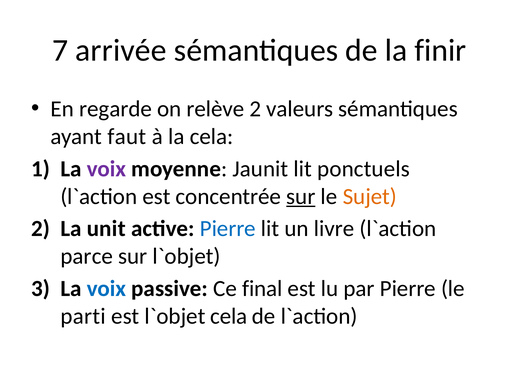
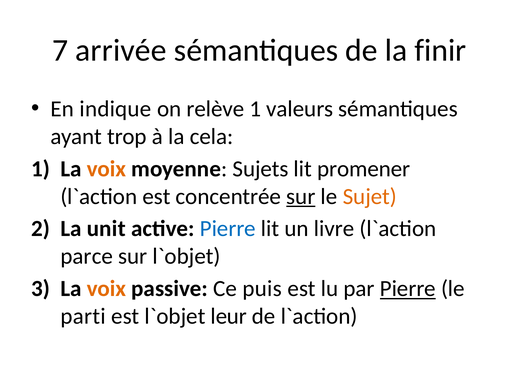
regarde: regarde -> indique (115, 109)
relève 2: 2 -> 1 (255, 109)
faut: faut -> trop (127, 137)
voix colour: purple -> orange (106, 169)
Jaunit: Jaunit -> Sujets (260, 169)
ponctuels: ponctuels -> promener (364, 169)
voix colour: blue -> orange (106, 289)
final: final -> puis (262, 289)
Pierre underline: none -> present (408, 289)
cela: cela -> leur (229, 317)
